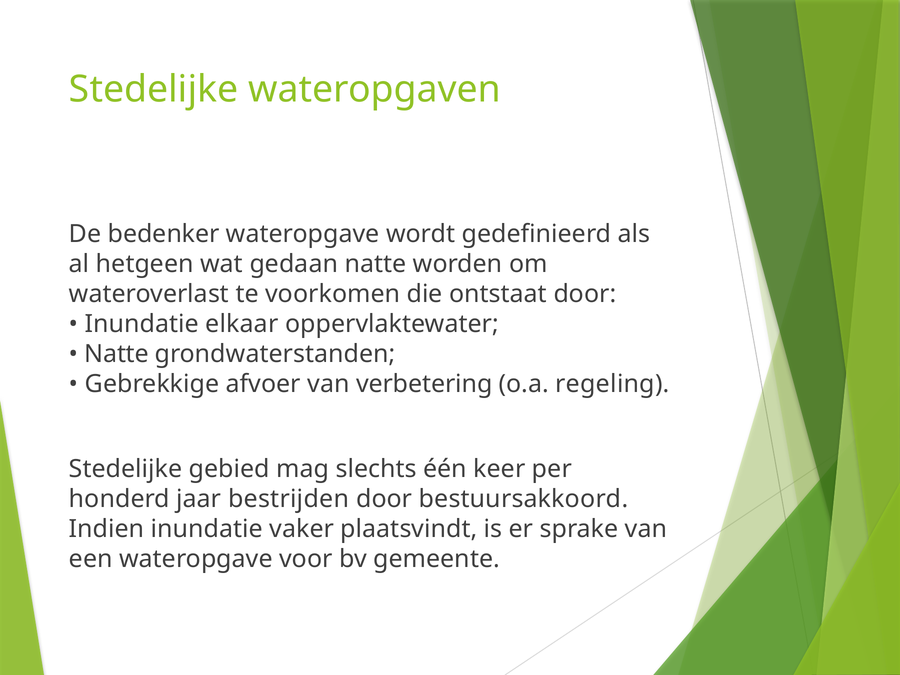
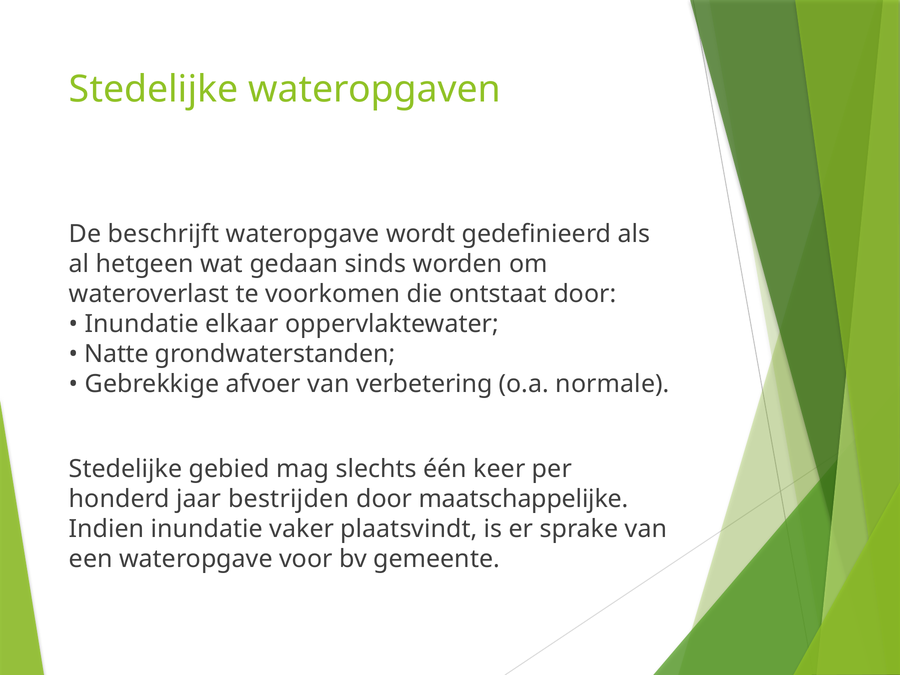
bedenker: bedenker -> beschrijft (164, 234)
gedaan natte: natte -> sinds (375, 264)
regeling: regeling -> normale (613, 384)
bestuursakkoord: bestuursakkoord -> maatschappelijke (524, 499)
